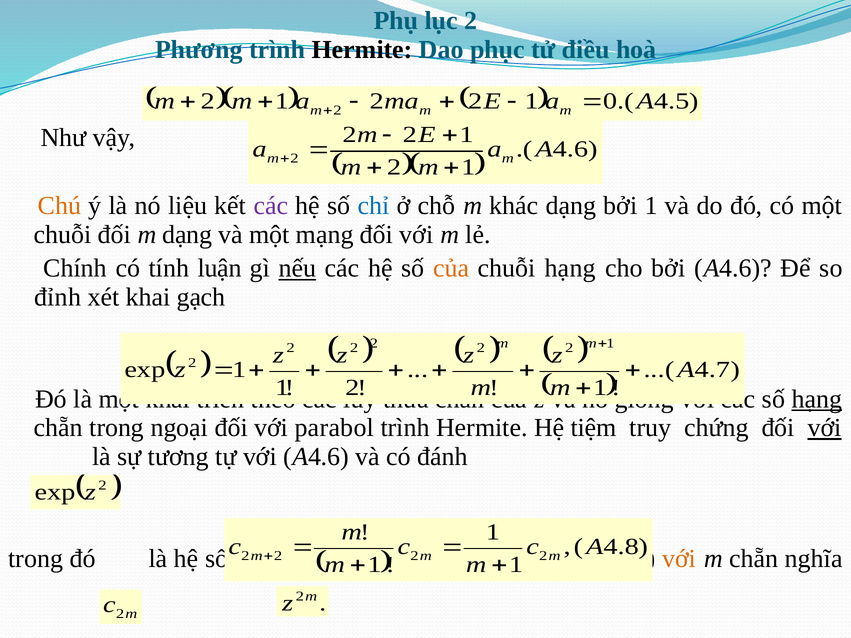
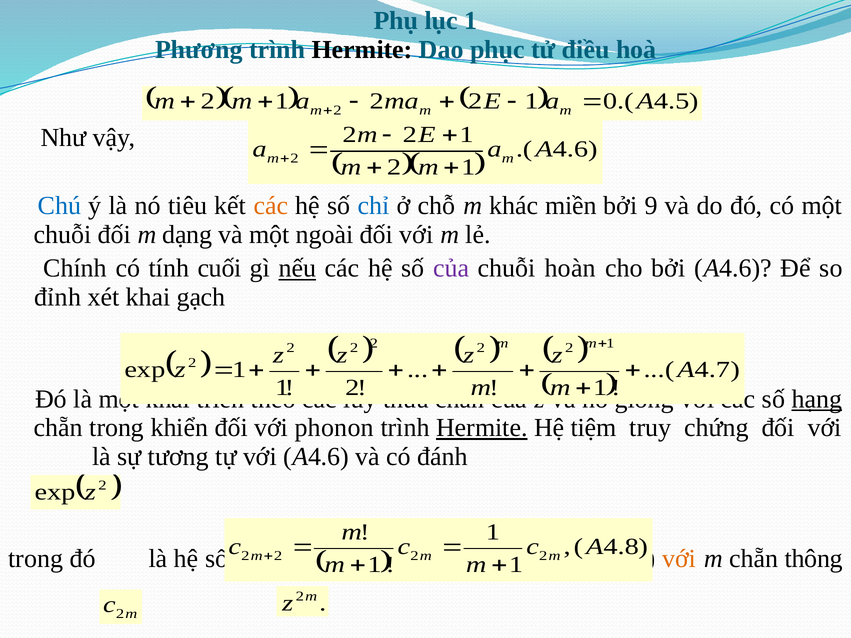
lục 2: 2 -> 1 (471, 21)
Chú colour: orange -> blue (60, 206)
liệu: liệu -> tiêu (188, 206)
các colour: purple -> orange (271, 206)
khác dạng: dạng -> miền (571, 206)
bởi 1: 1 -> 9 (651, 206)
mạng: mạng -> ngoài (325, 235)
luận: luận -> cuối (220, 268)
của colour: orange -> purple (451, 268)
chuỗi hạng: hạng -> hoàn (570, 268)
ngoại: ngoại -> khiển (179, 428)
parabol: parabol -> phonon (334, 428)
Hermite underline: none -> present (482, 428)
với underline: present -> none (825, 428)
nghĩa: nghĩa -> thông (814, 559)
